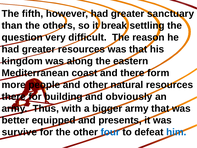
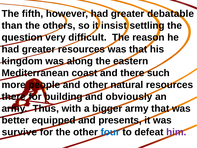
sanctuary: sanctuary -> debatable (171, 14)
break: break -> insist (114, 26)
form: form -> such (158, 73)
him colour: blue -> purple (176, 132)
